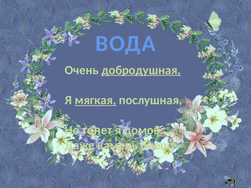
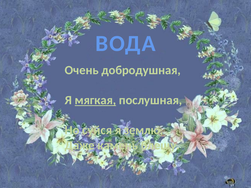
добродушная underline: present -> none (141, 70)
тонет: тонет -> суйся (97, 130)
домов: домов -> землю (144, 130)
